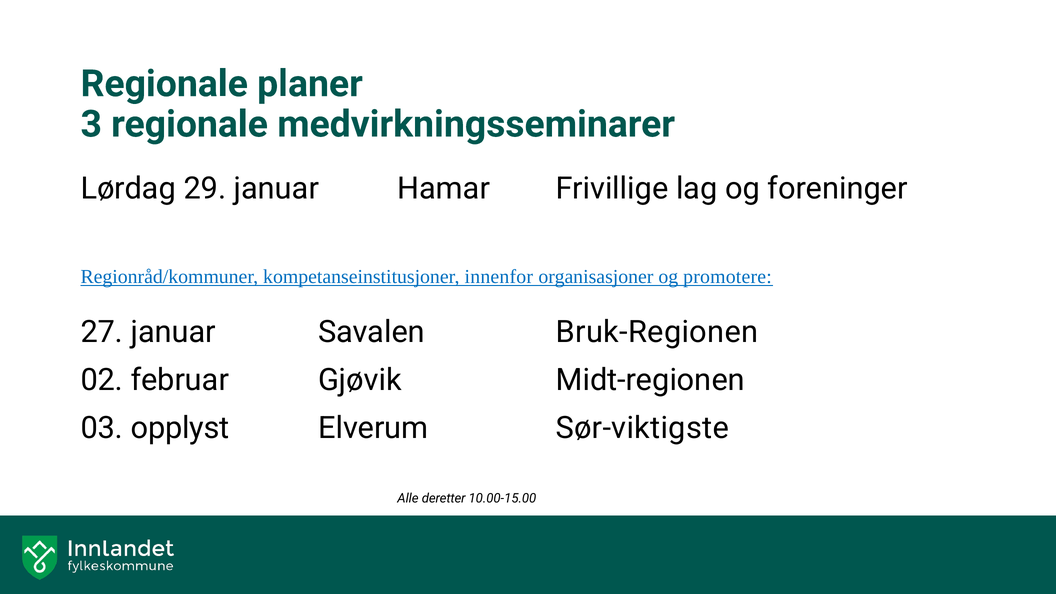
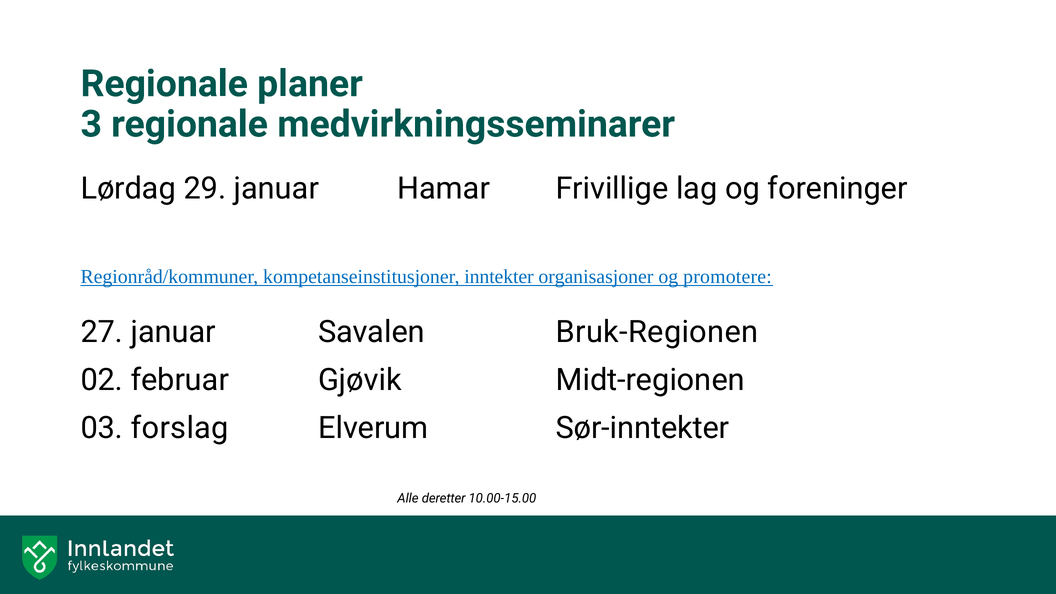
innenfor: innenfor -> inntekter (499, 277)
opplyst: opplyst -> forslag (180, 428)
Sør-viktigste: Sør-viktigste -> Sør-inntekter (642, 428)
